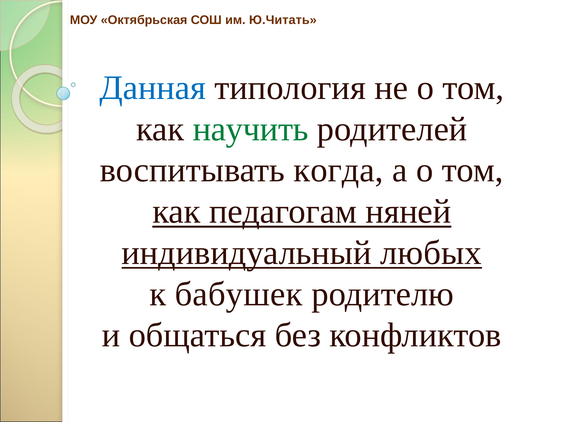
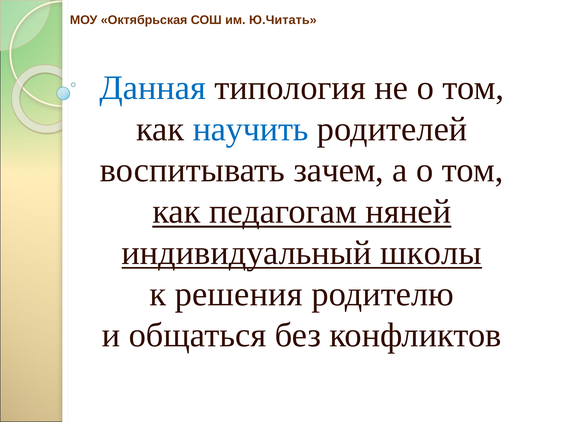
научить colour: green -> blue (251, 129)
когда: когда -> зачем (339, 170)
любых: любых -> школы (431, 253)
бабушек: бабушек -> решения (239, 294)
